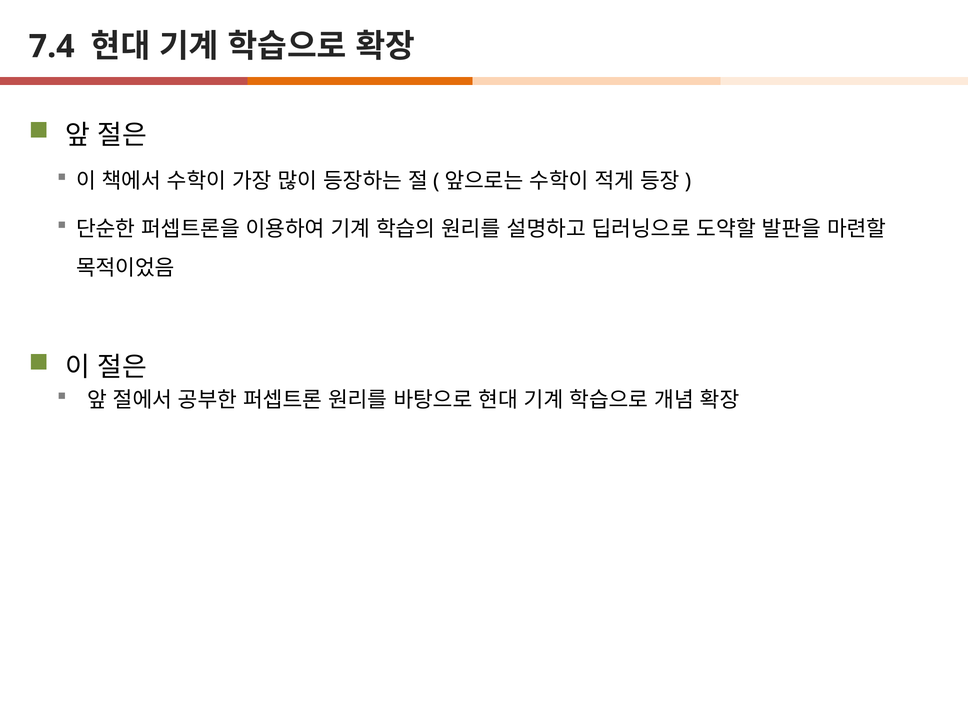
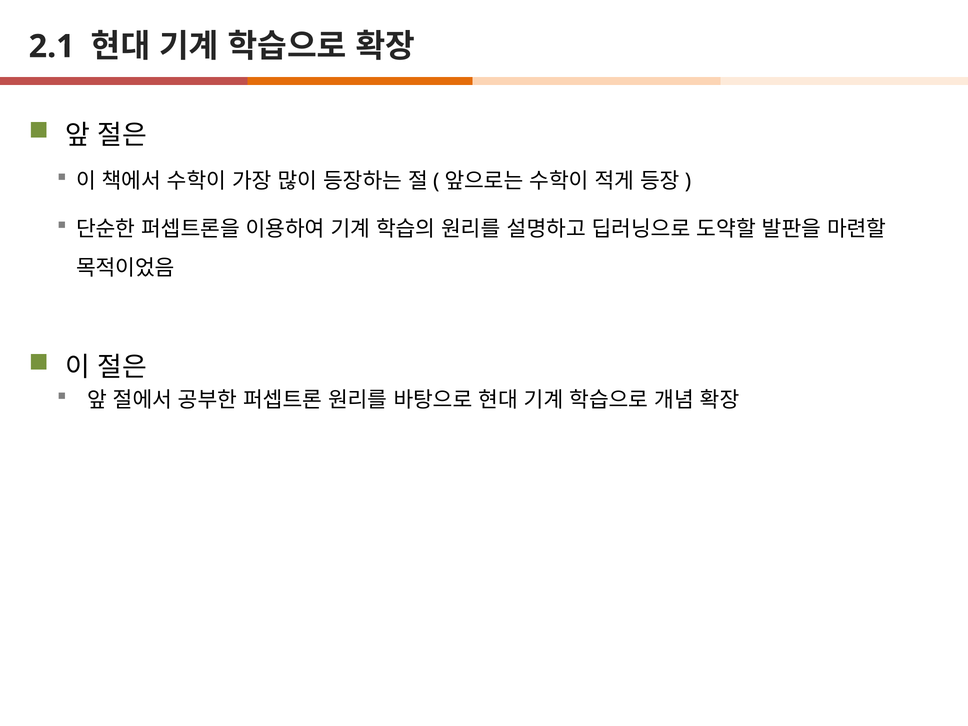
7.4: 7.4 -> 2.1 (52, 47)
